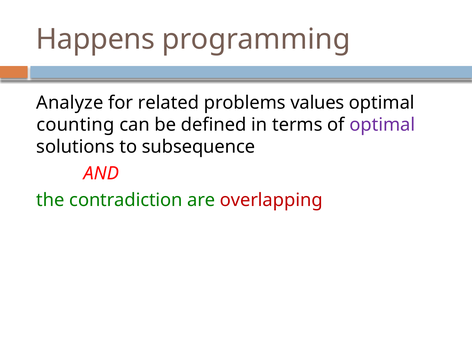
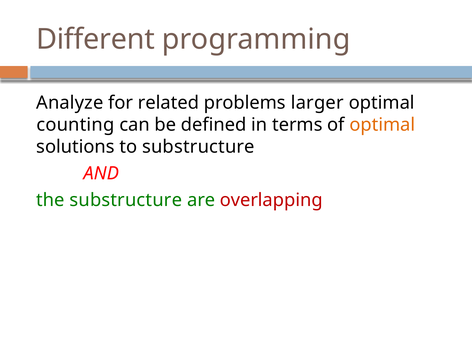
Happens: Happens -> Different (95, 39)
values: values -> larger (317, 103)
optimal colour: purple -> orange (382, 125)
to subsequence: subsequence -> substructure (198, 147)
the contradiction: contradiction -> substructure (126, 200)
